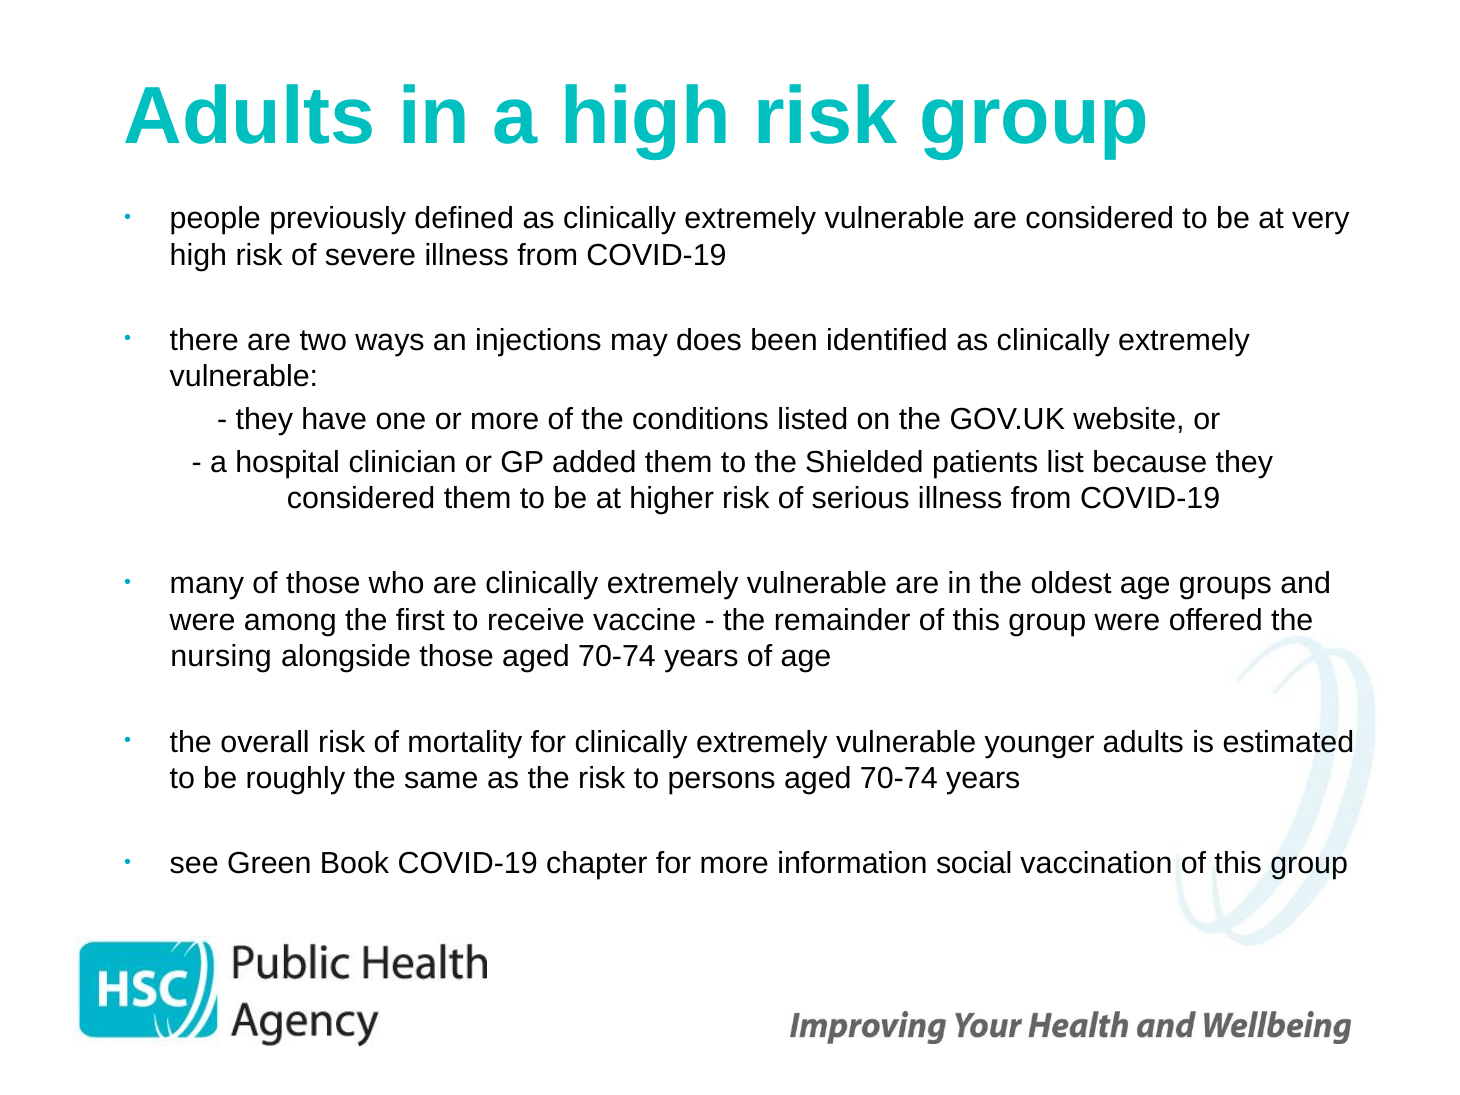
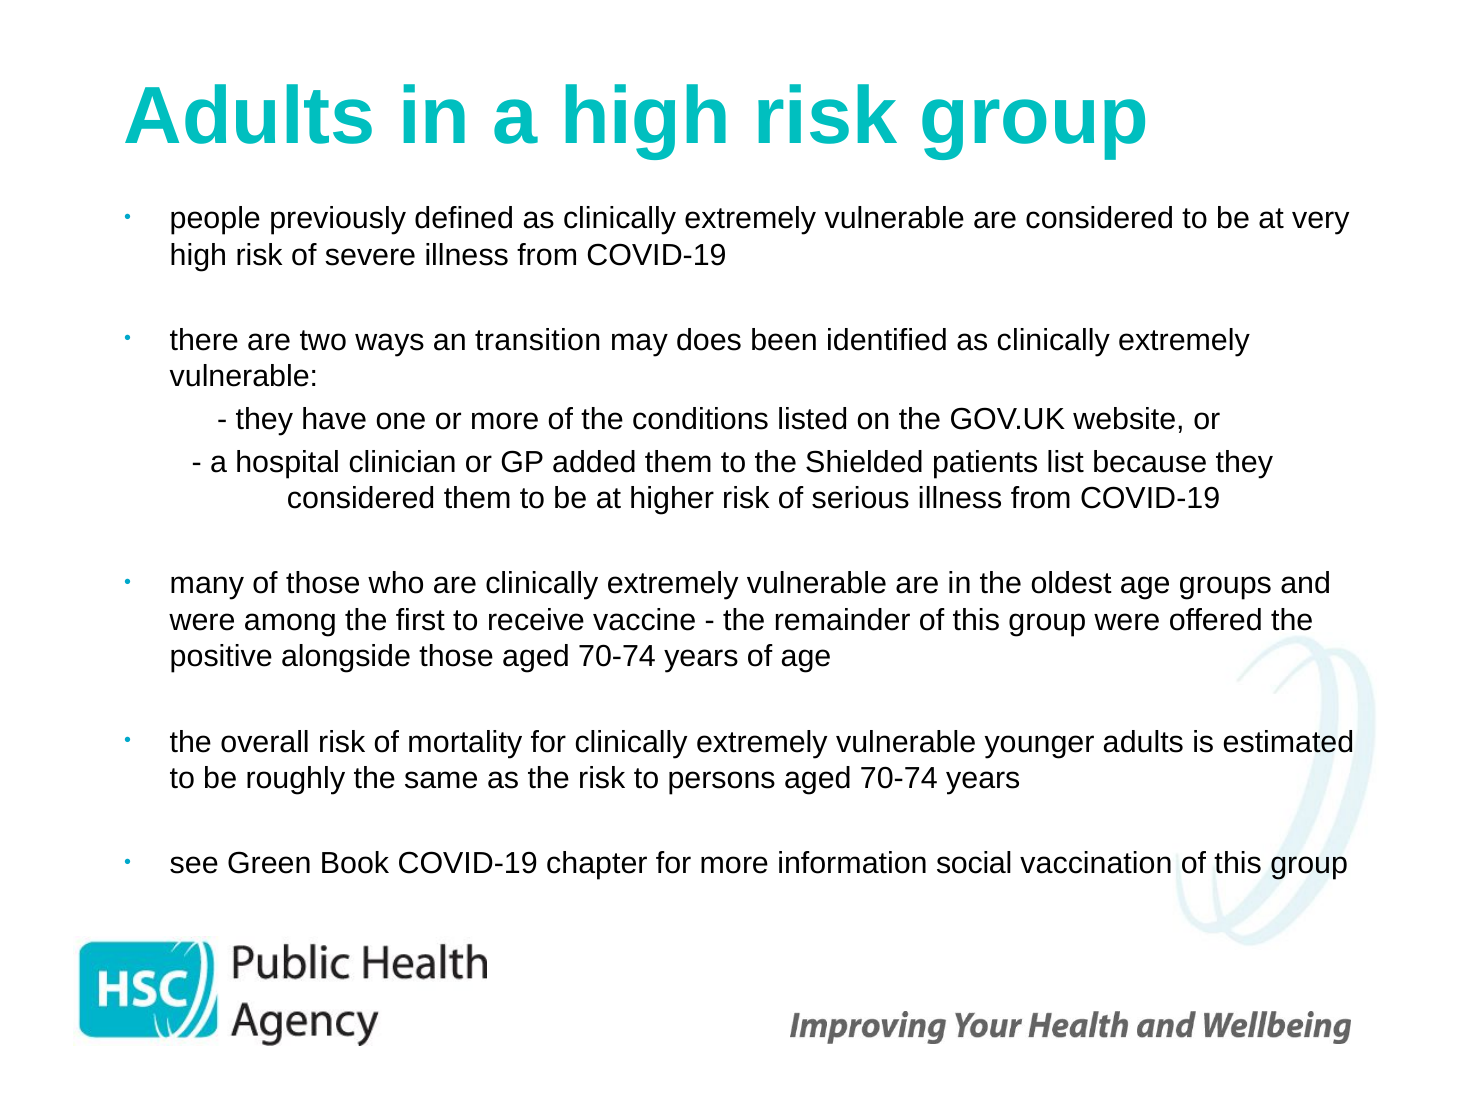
injections: injections -> transition (538, 340)
nursing: nursing -> positive (221, 657)
